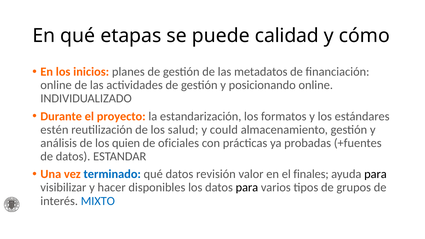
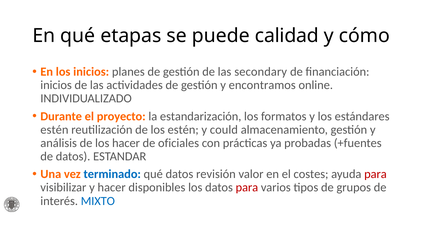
metadatos: metadatos -> secondary (261, 72)
online: online -> inicios (56, 85)
posicionando: posicionando -> encontramos (262, 85)
los salud: salud -> estén (183, 130)
los quien: quien -> hacer (126, 143)
finales: finales -> costes (311, 174)
para colour: black -> red (375, 174)
para colour: black -> red (247, 188)
